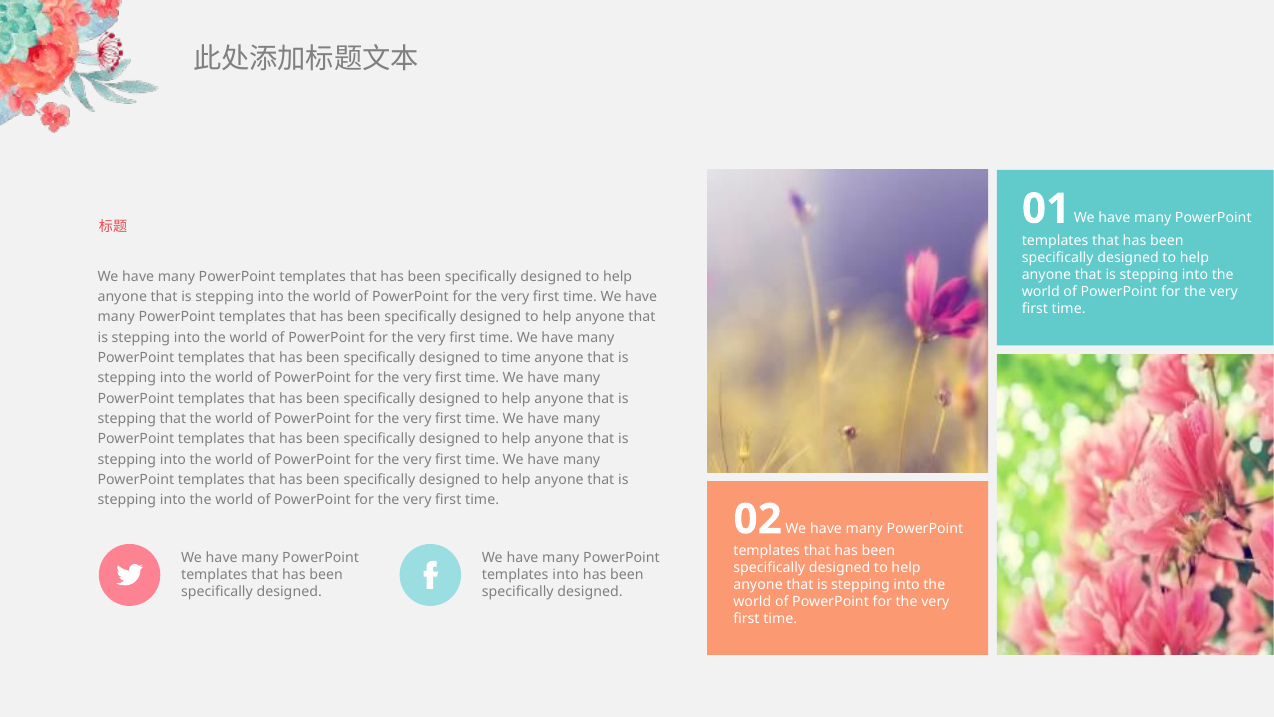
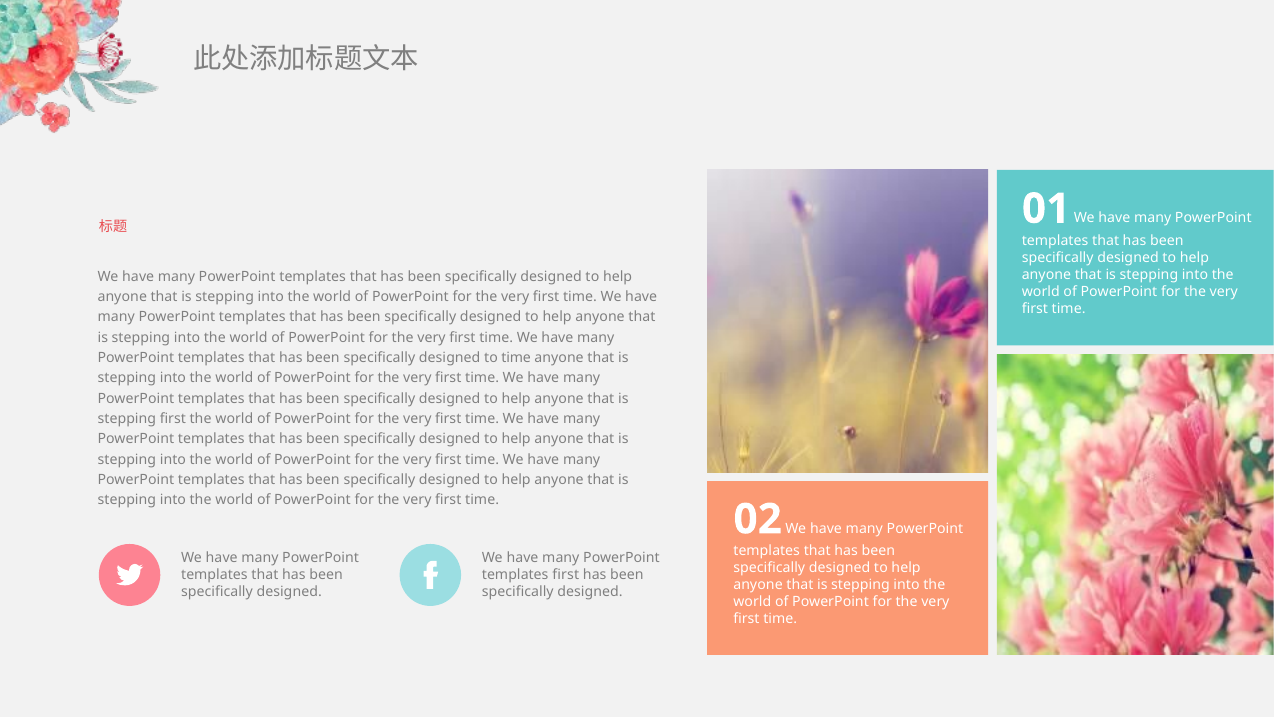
stepping that: that -> first (173, 419)
templates into: into -> first (566, 575)
